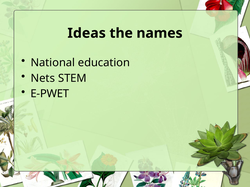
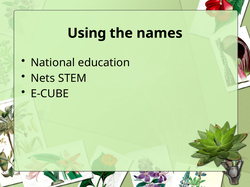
Ideas: Ideas -> Using (87, 33)
E-PWET: E-PWET -> E-CUBE (50, 94)
